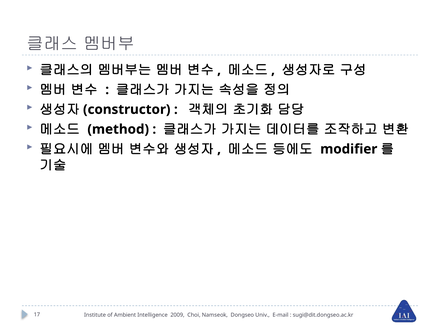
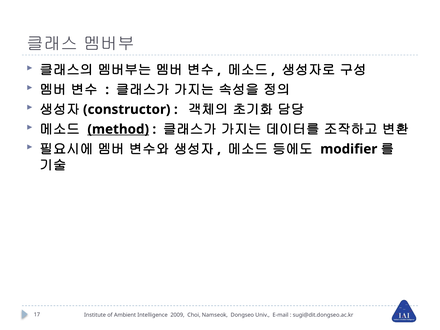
method underline: none -> present (118, 129)
